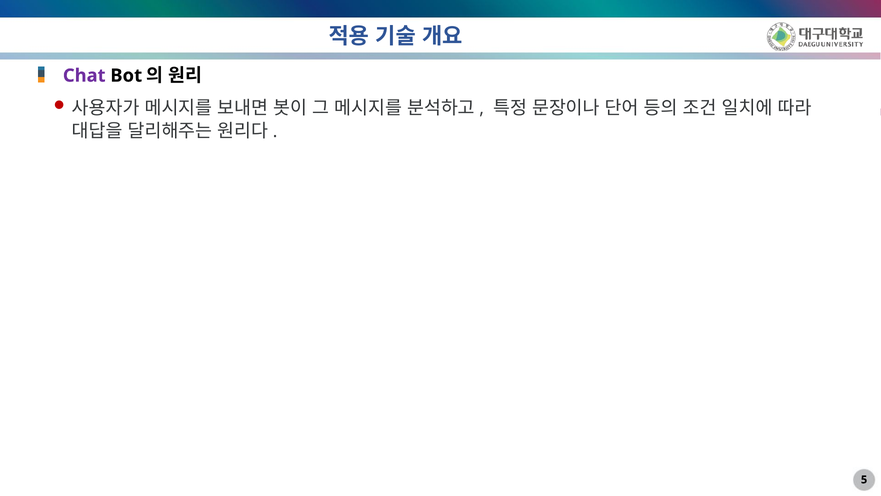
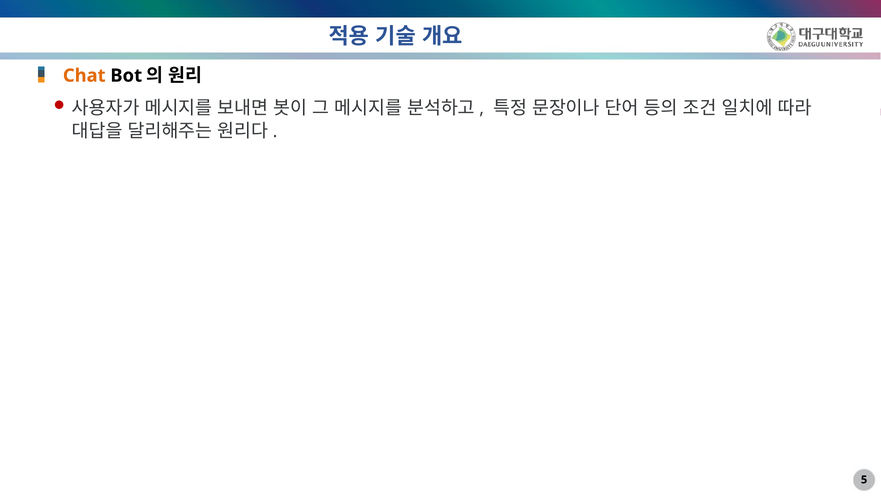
Chat colour: purple -> orange (84, 76)
